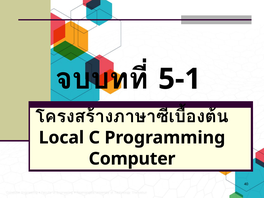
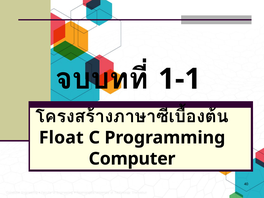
5-1: 5-1 -> 1-1 (180, 79)
Local: Local -> Float (61, 138)
